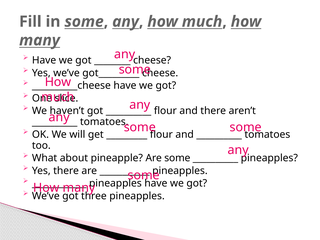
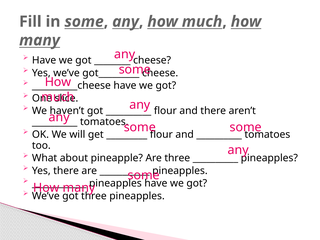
Are some: some -> three (177, 158)
